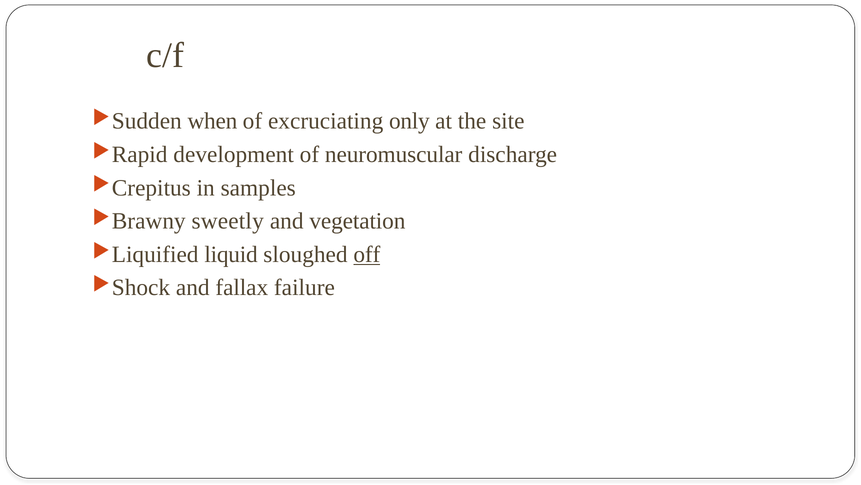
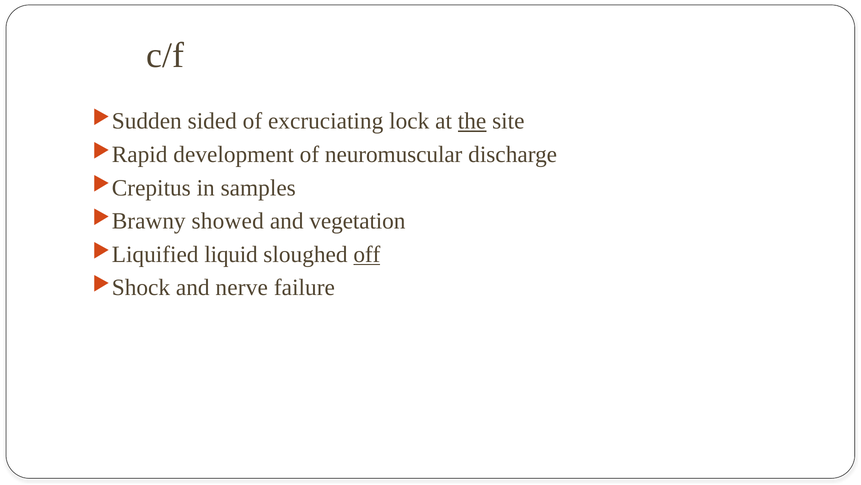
when: when -> sided (212, 121)
only: only -> lock (409, 121)
the underline: none -> present (472, 121)
sweetly: sweetly -> showed (228, 221)
fallax: fallax -> nerve (242, 287)
